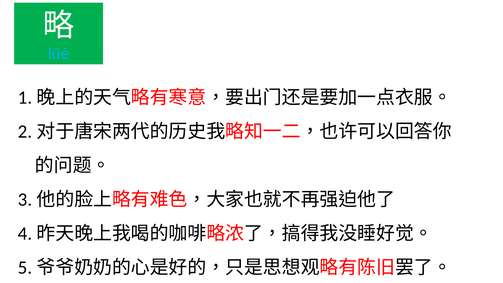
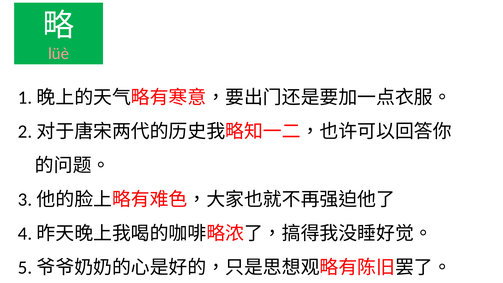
lüè colour: light blue -> pink (59, 54)
